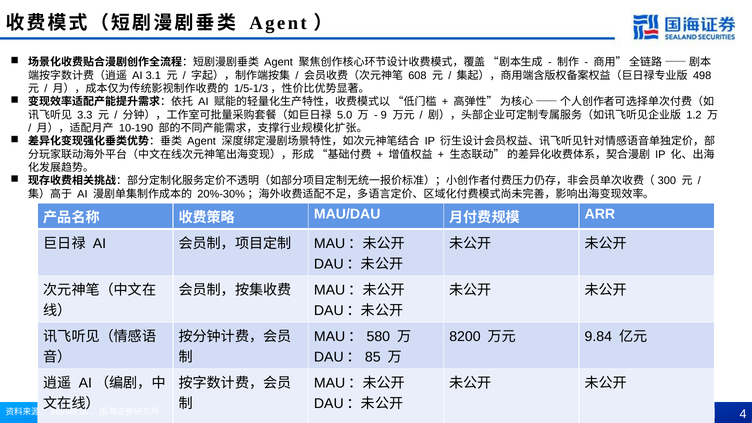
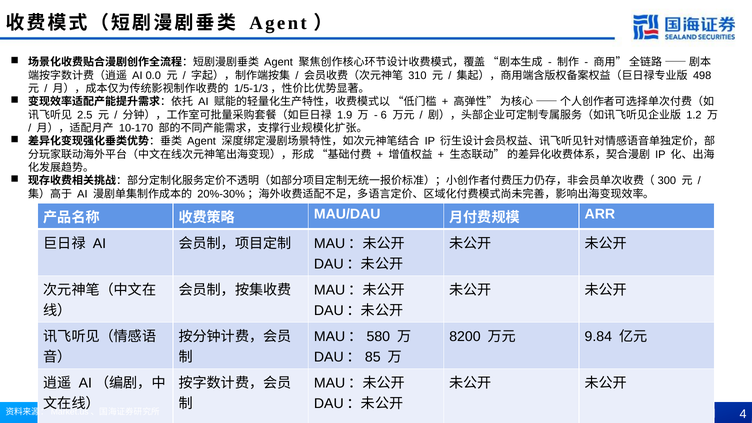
3.1: 3.1 -> 0.0 (153, 75)
608: 608 -> 310 (417, 75)
3.3: 3.3 -> 2.5 (85, 115)
5.0: 5.0 -> 1.9 (345, 115)
9: 9 -> 6 (384, 115)
10-190: 10-190 -> 10-170 (136, 128)
